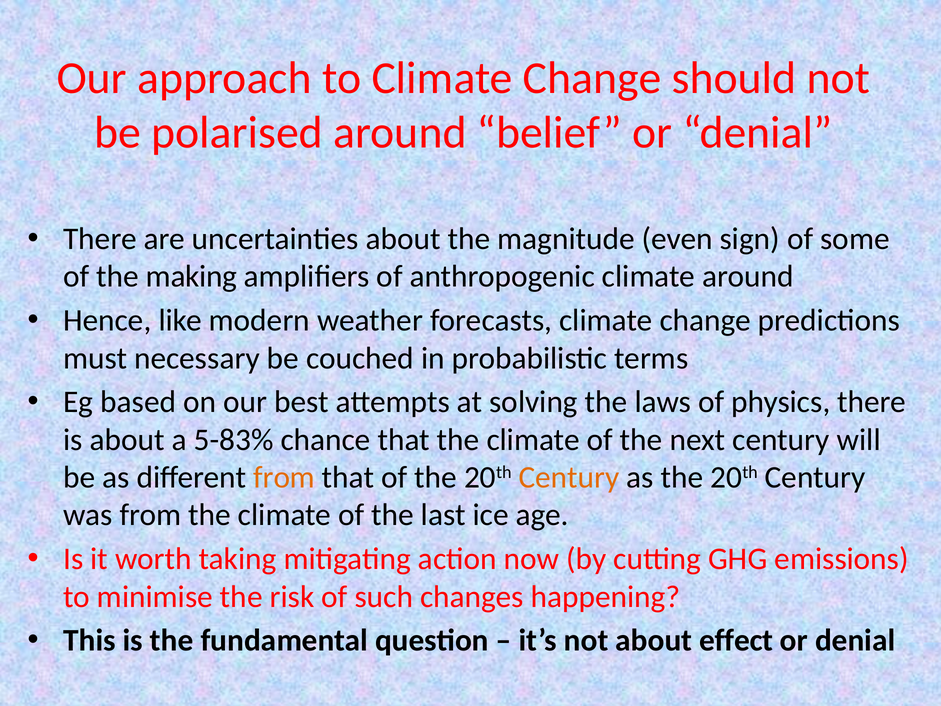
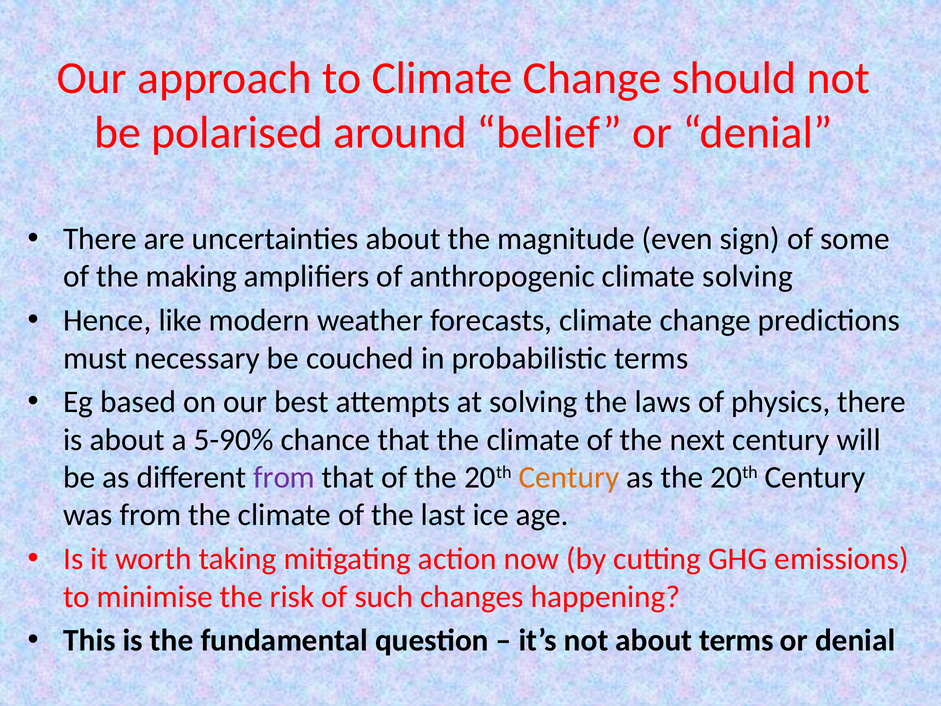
climate around: around -> solving (748, 277)
5-83%: 5-83% -> 5-90% (234, 440)
from colour: orange -> purple (284, 477)
about effect: effect -> terms (736, 640)
